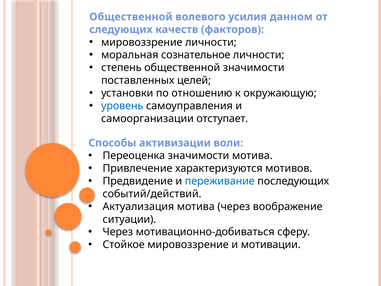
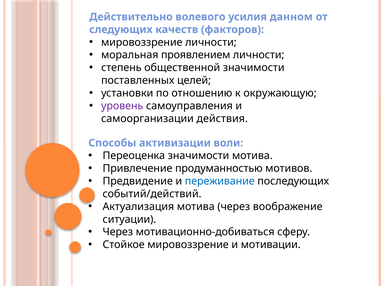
Общественной: Общественной -> Действительно (131, 17)
сознательное: сознательное -> проявлением (196, 55)
уровень colour: blue -> purple (122, 106)
отступает: отступает -> действия (222, 118)
характеризуются: характеризуются -> продуманностью (219, 168)
